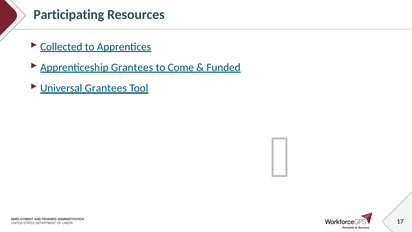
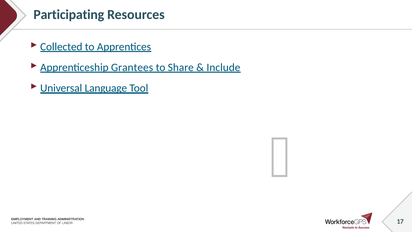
Come: Come -> Share (181, 67)
Funded: Funded -> Include (223, 67)
Universal Grantees: Grantees -> Language (106, 88)
